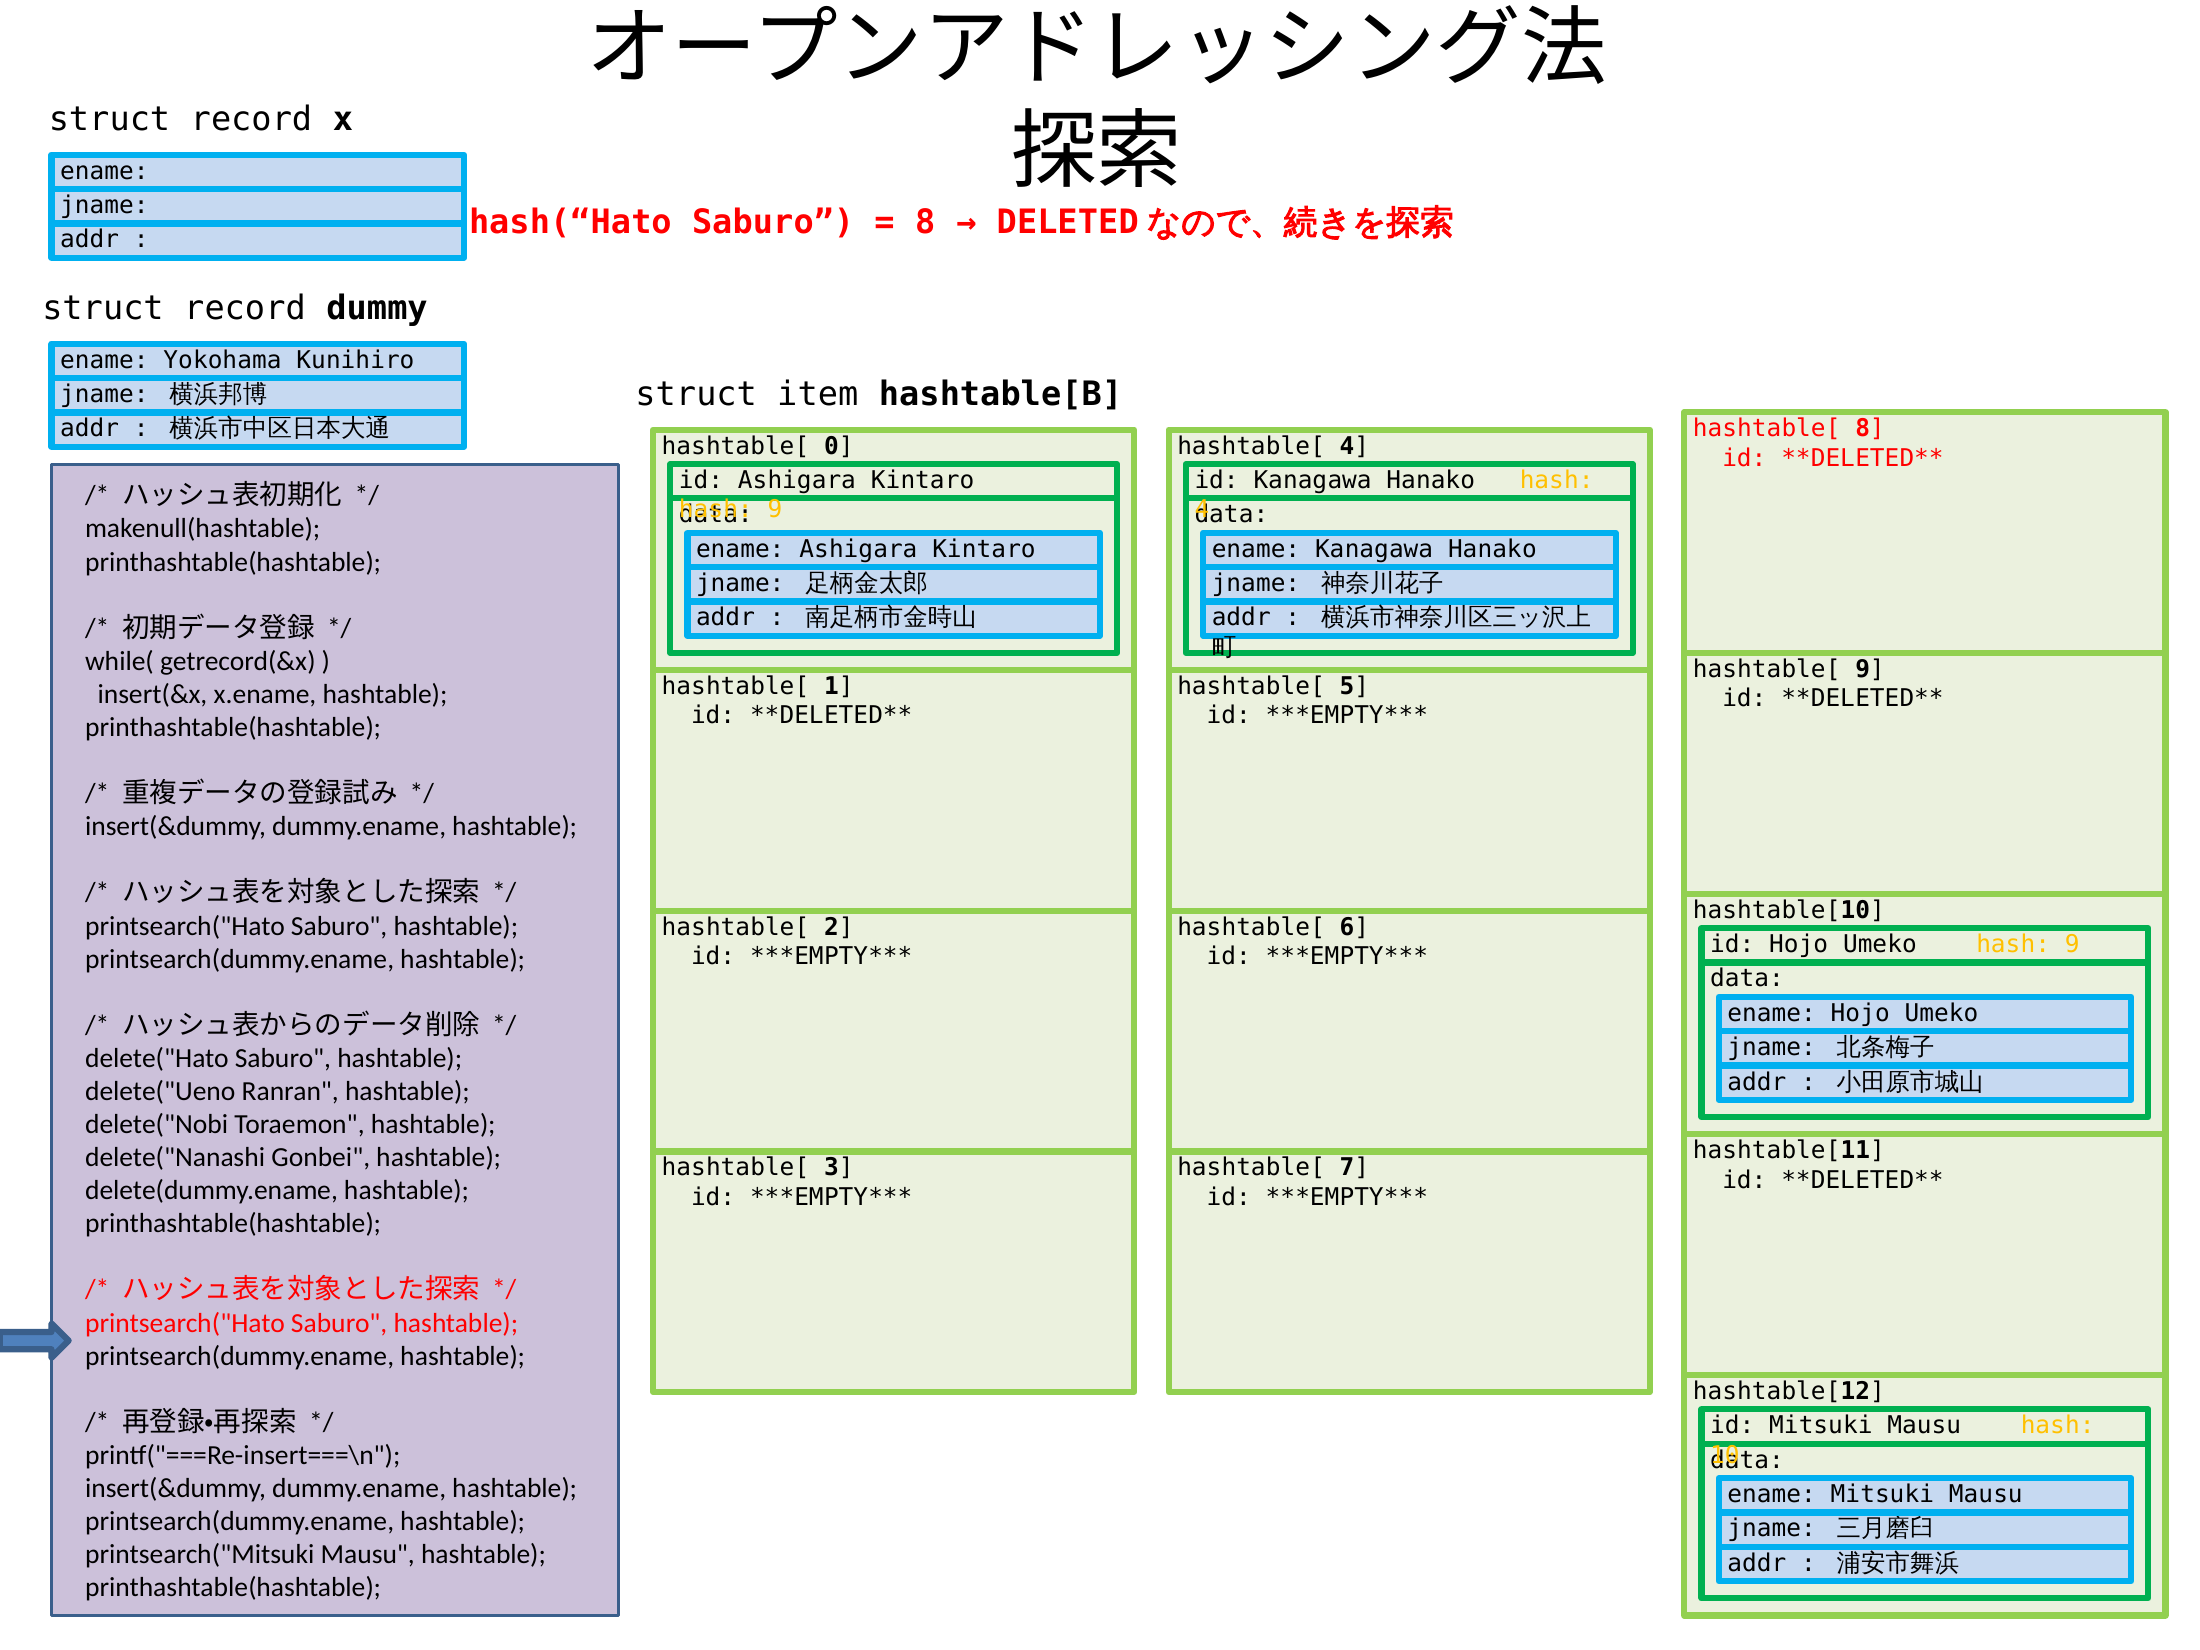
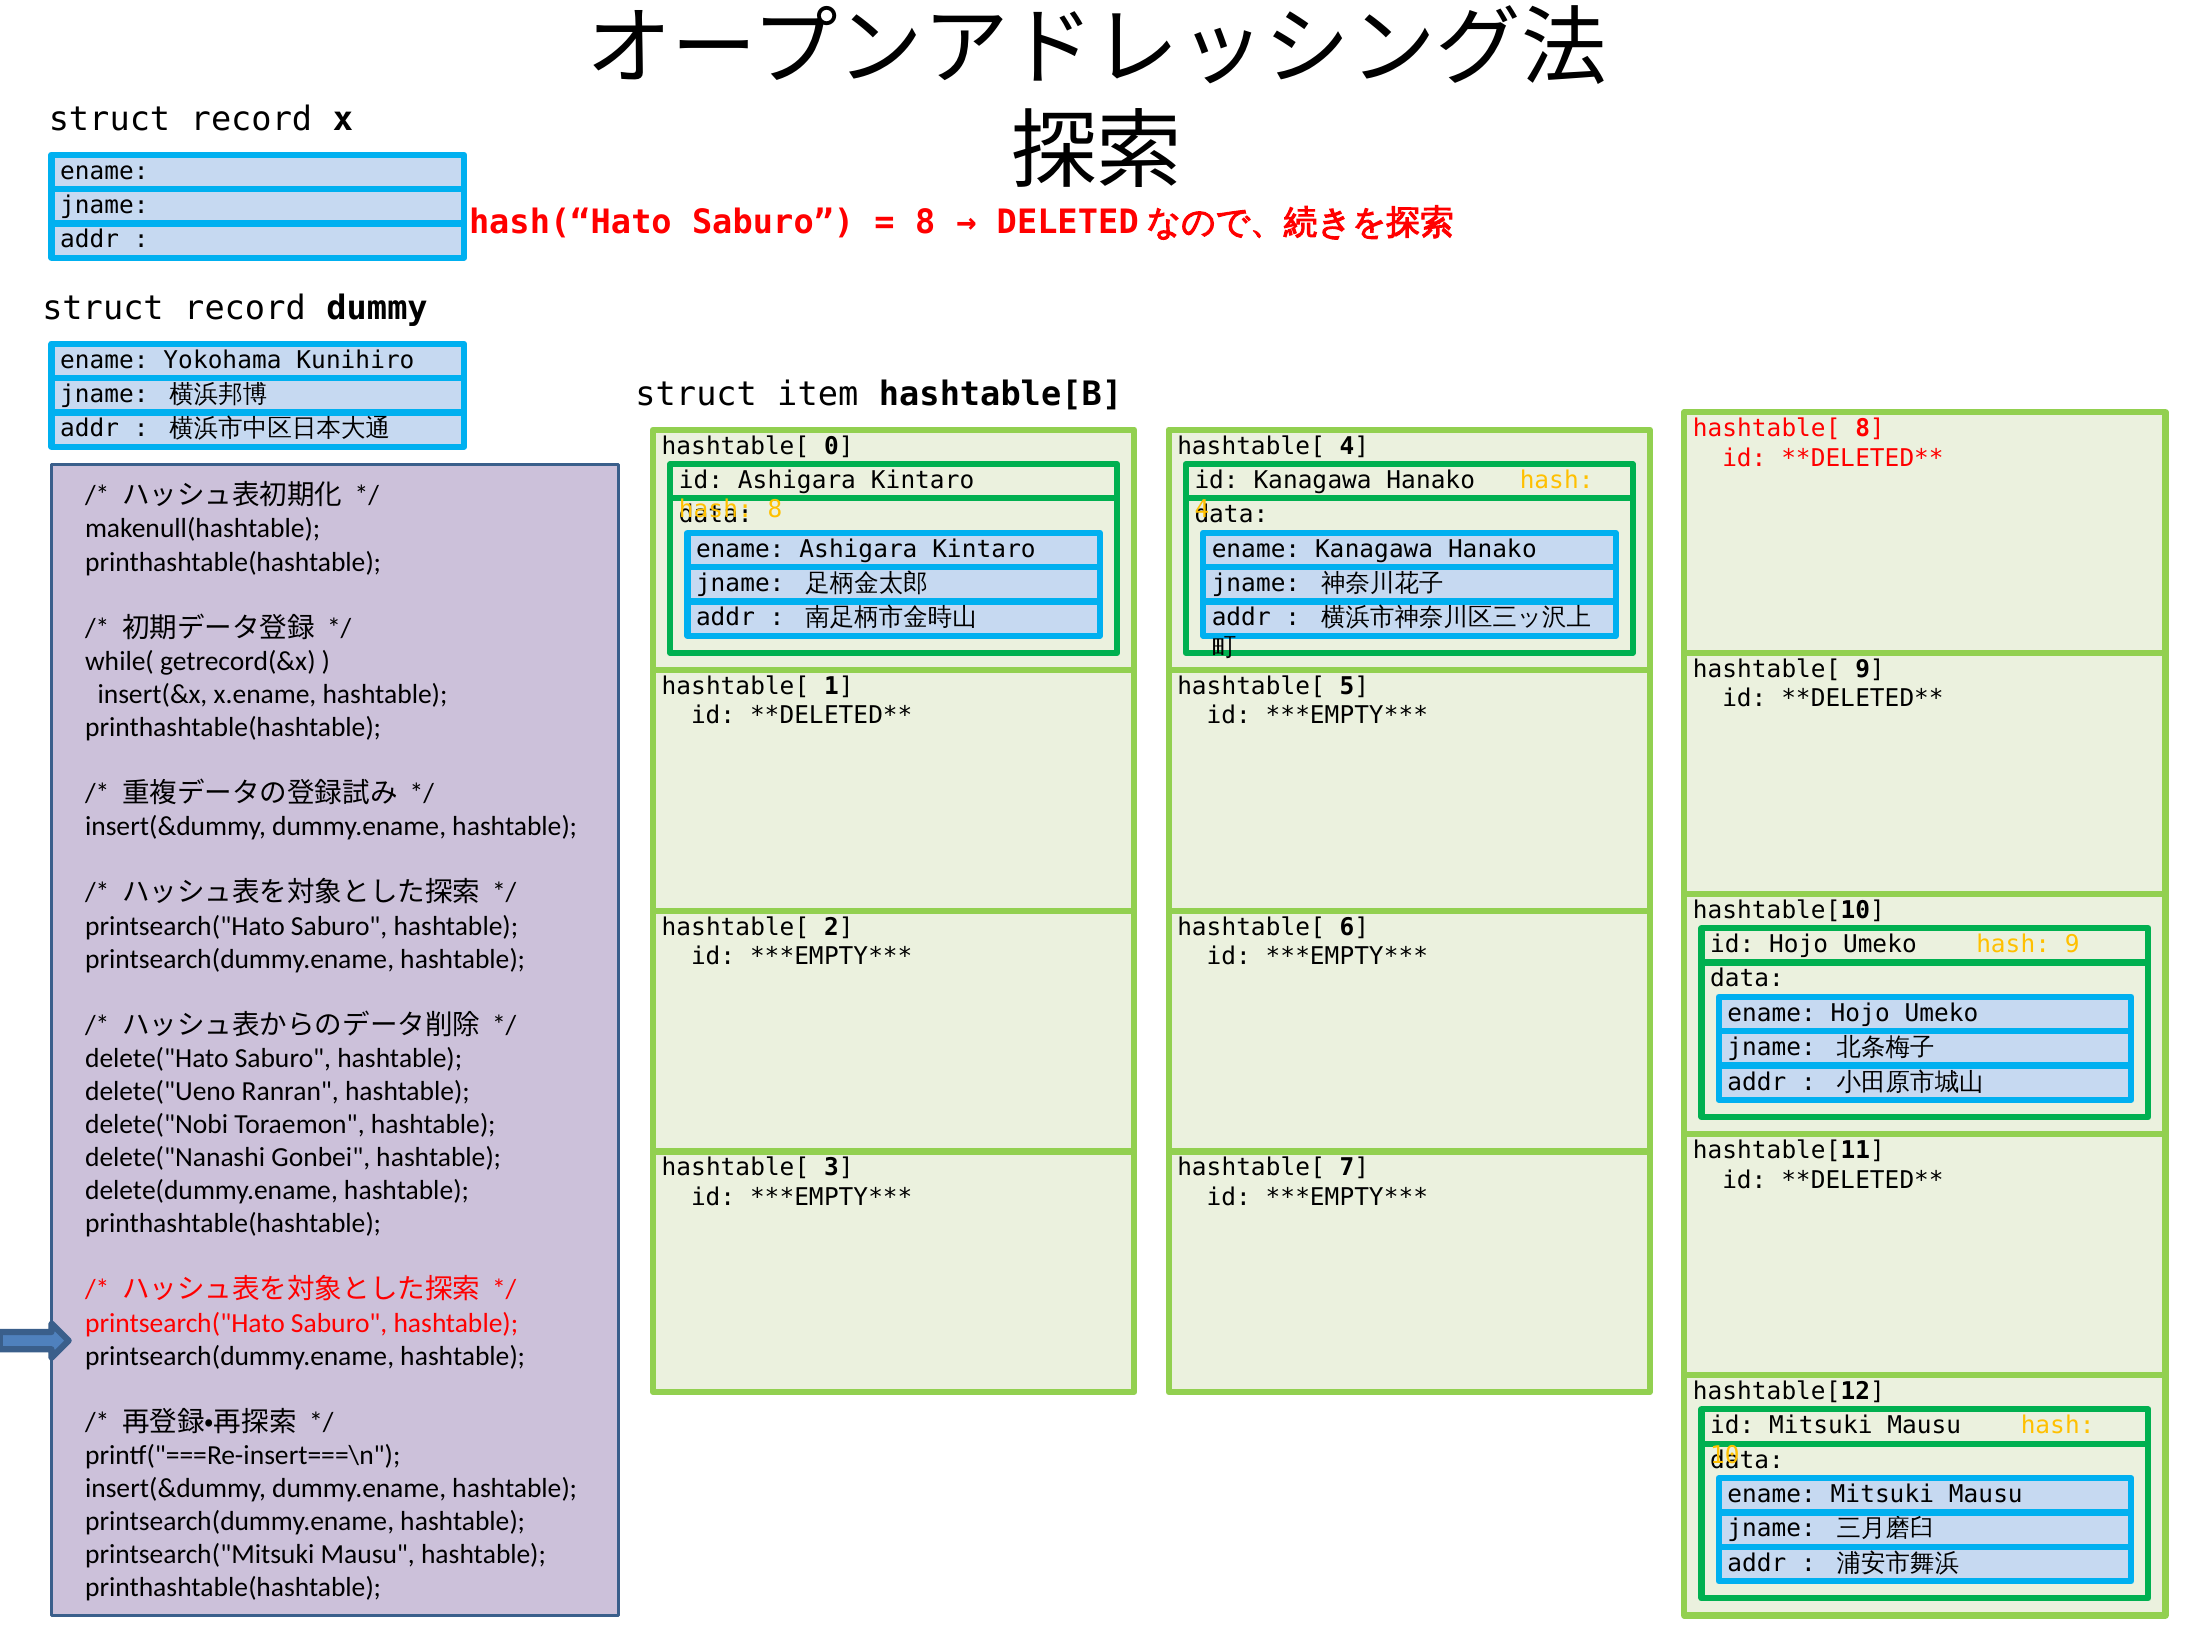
9: 9 -> 8 (775, 510)
